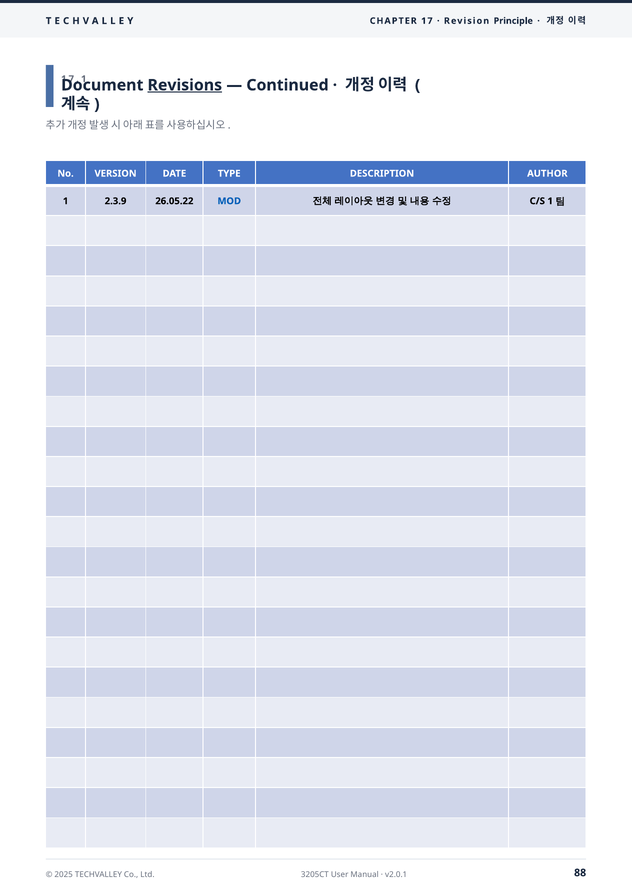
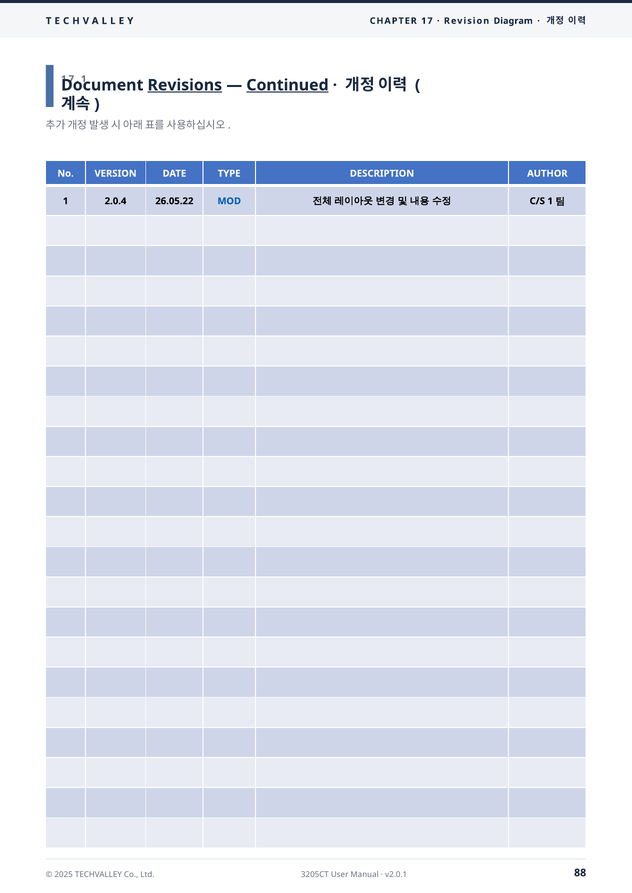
Principle: Principle -> Diagram (513, 21)
Continued underline: none -> present (287, 85)
2.3.9: 2.3.9 -> 2.0.4 (116, 201)
